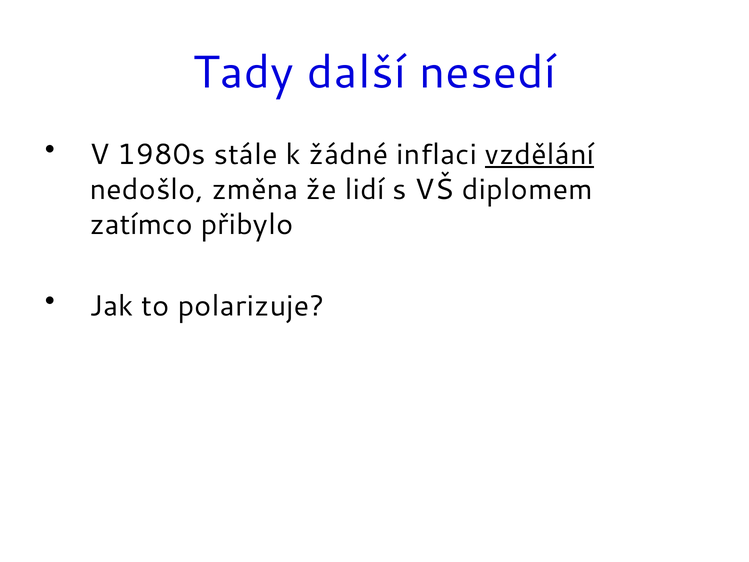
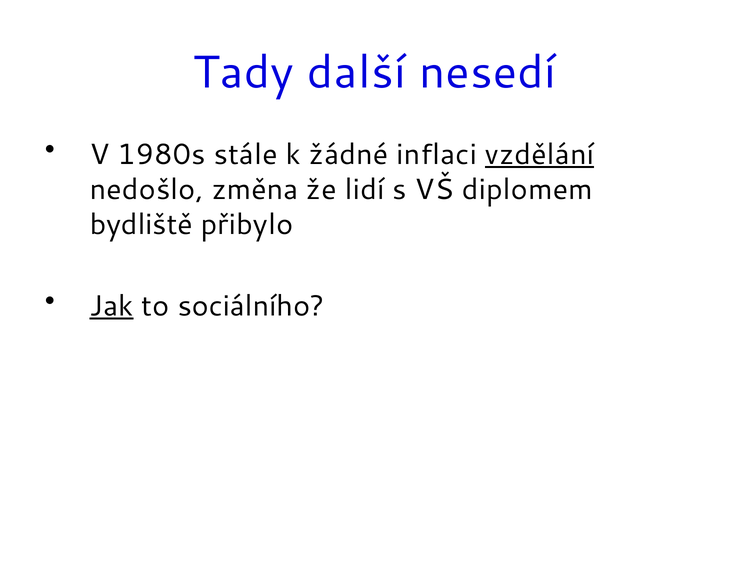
zatímco: zatímco -> bydliště (141, 224)
Jak underline: none -> present (112, 306)
polarizuje: polarizuje -> sociálního (251, 306)
